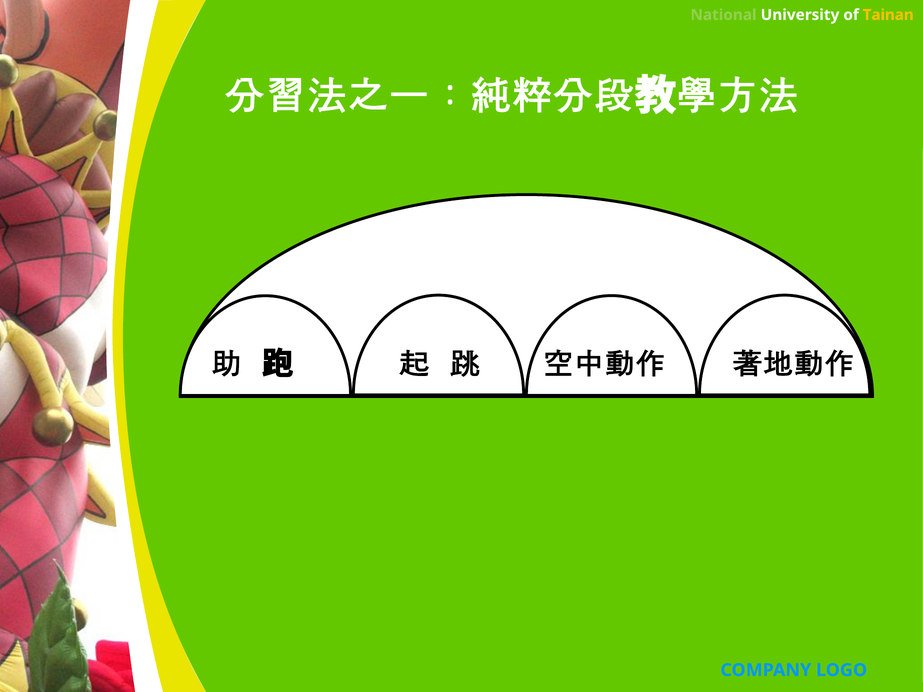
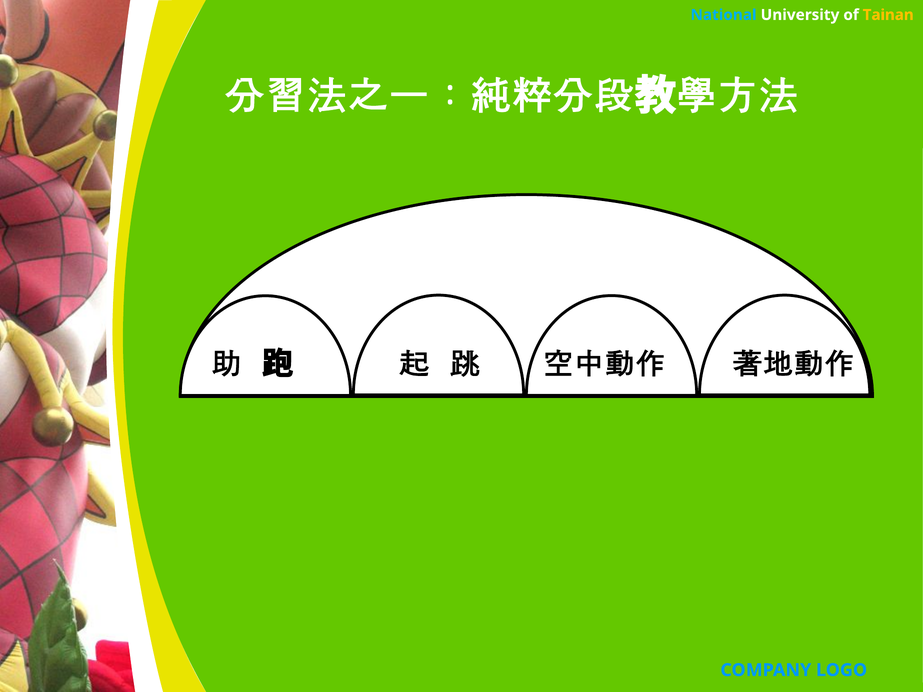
National colour: light green -> light blue (724, 15)
